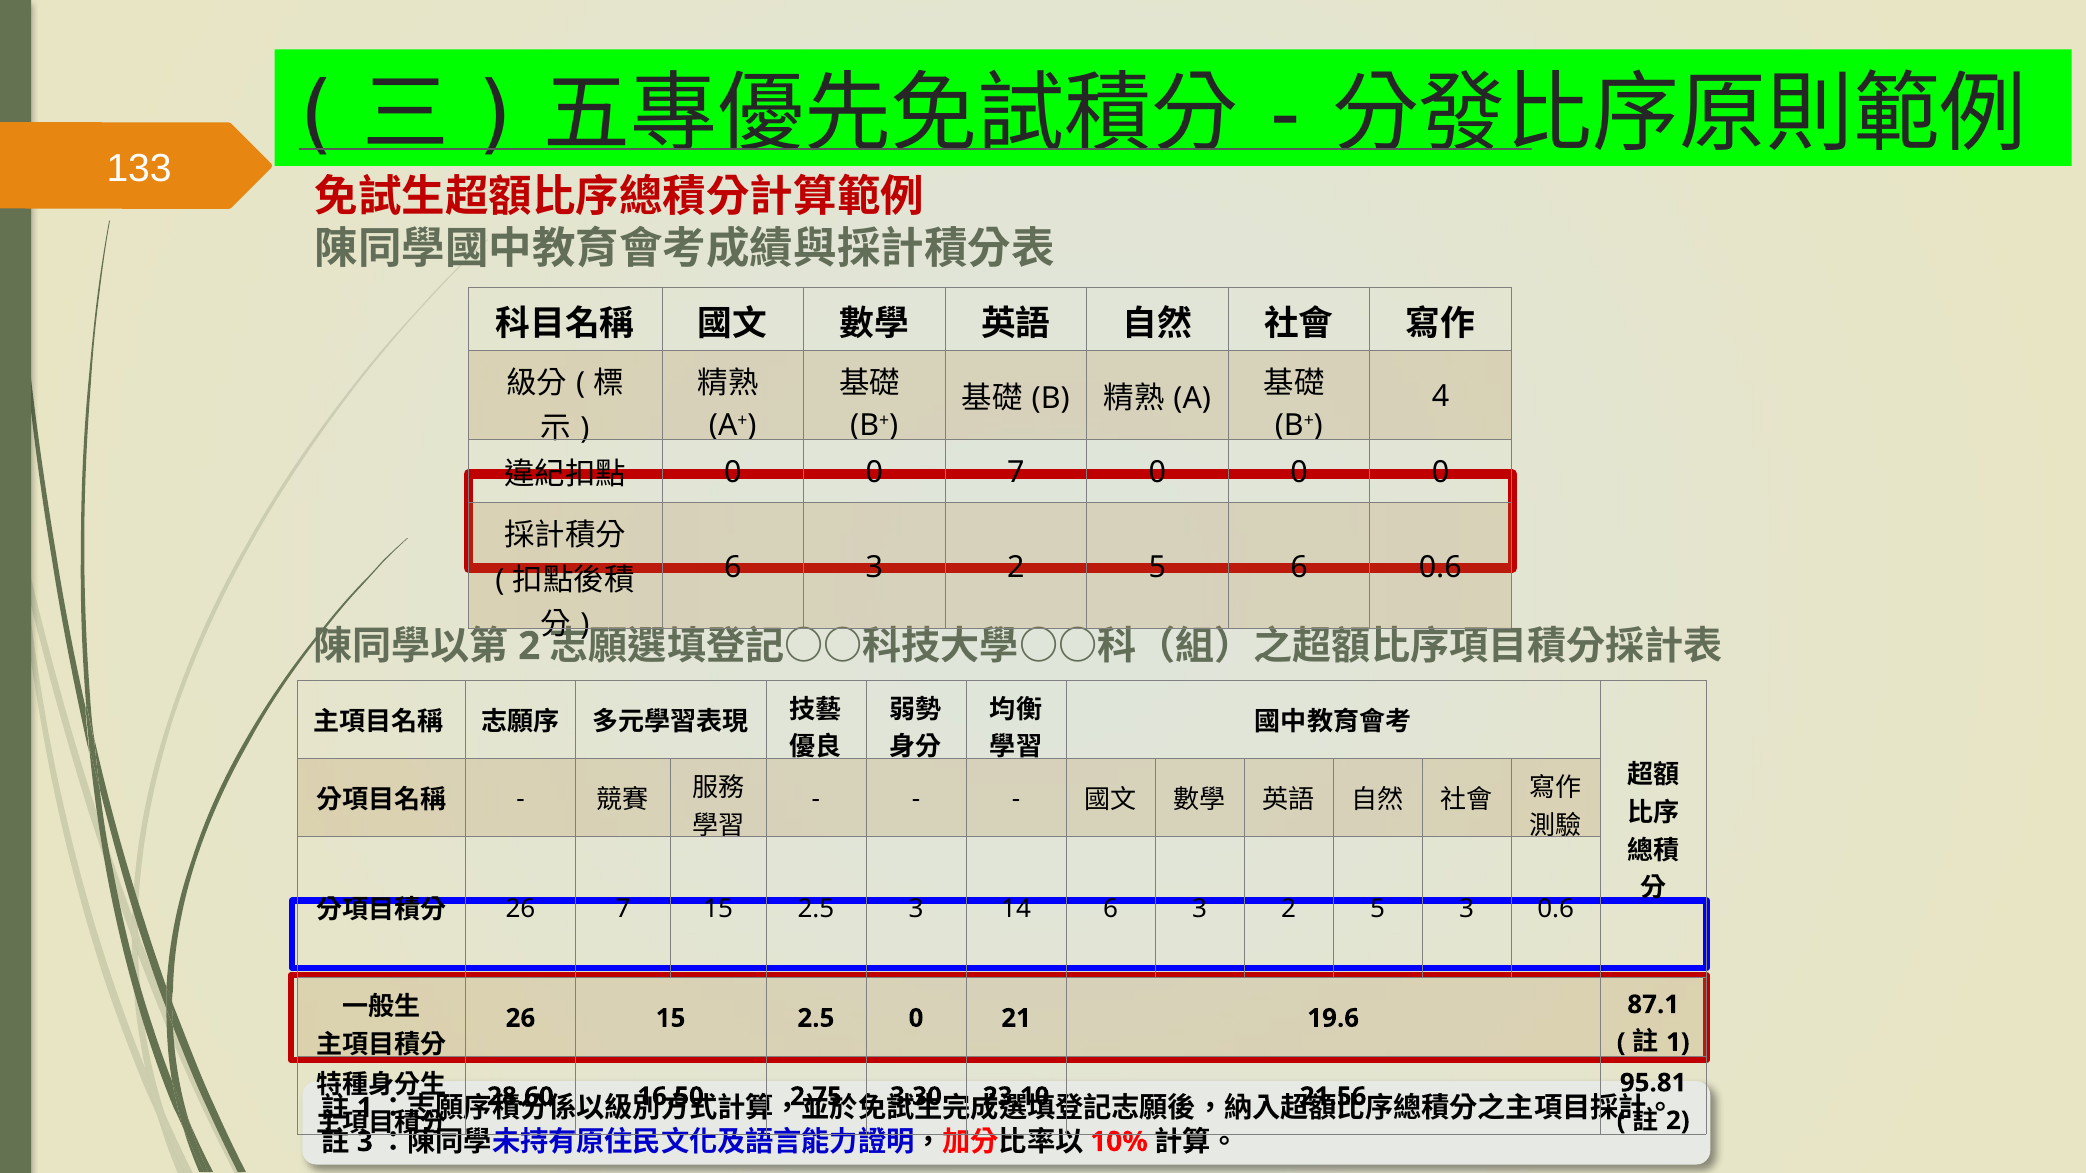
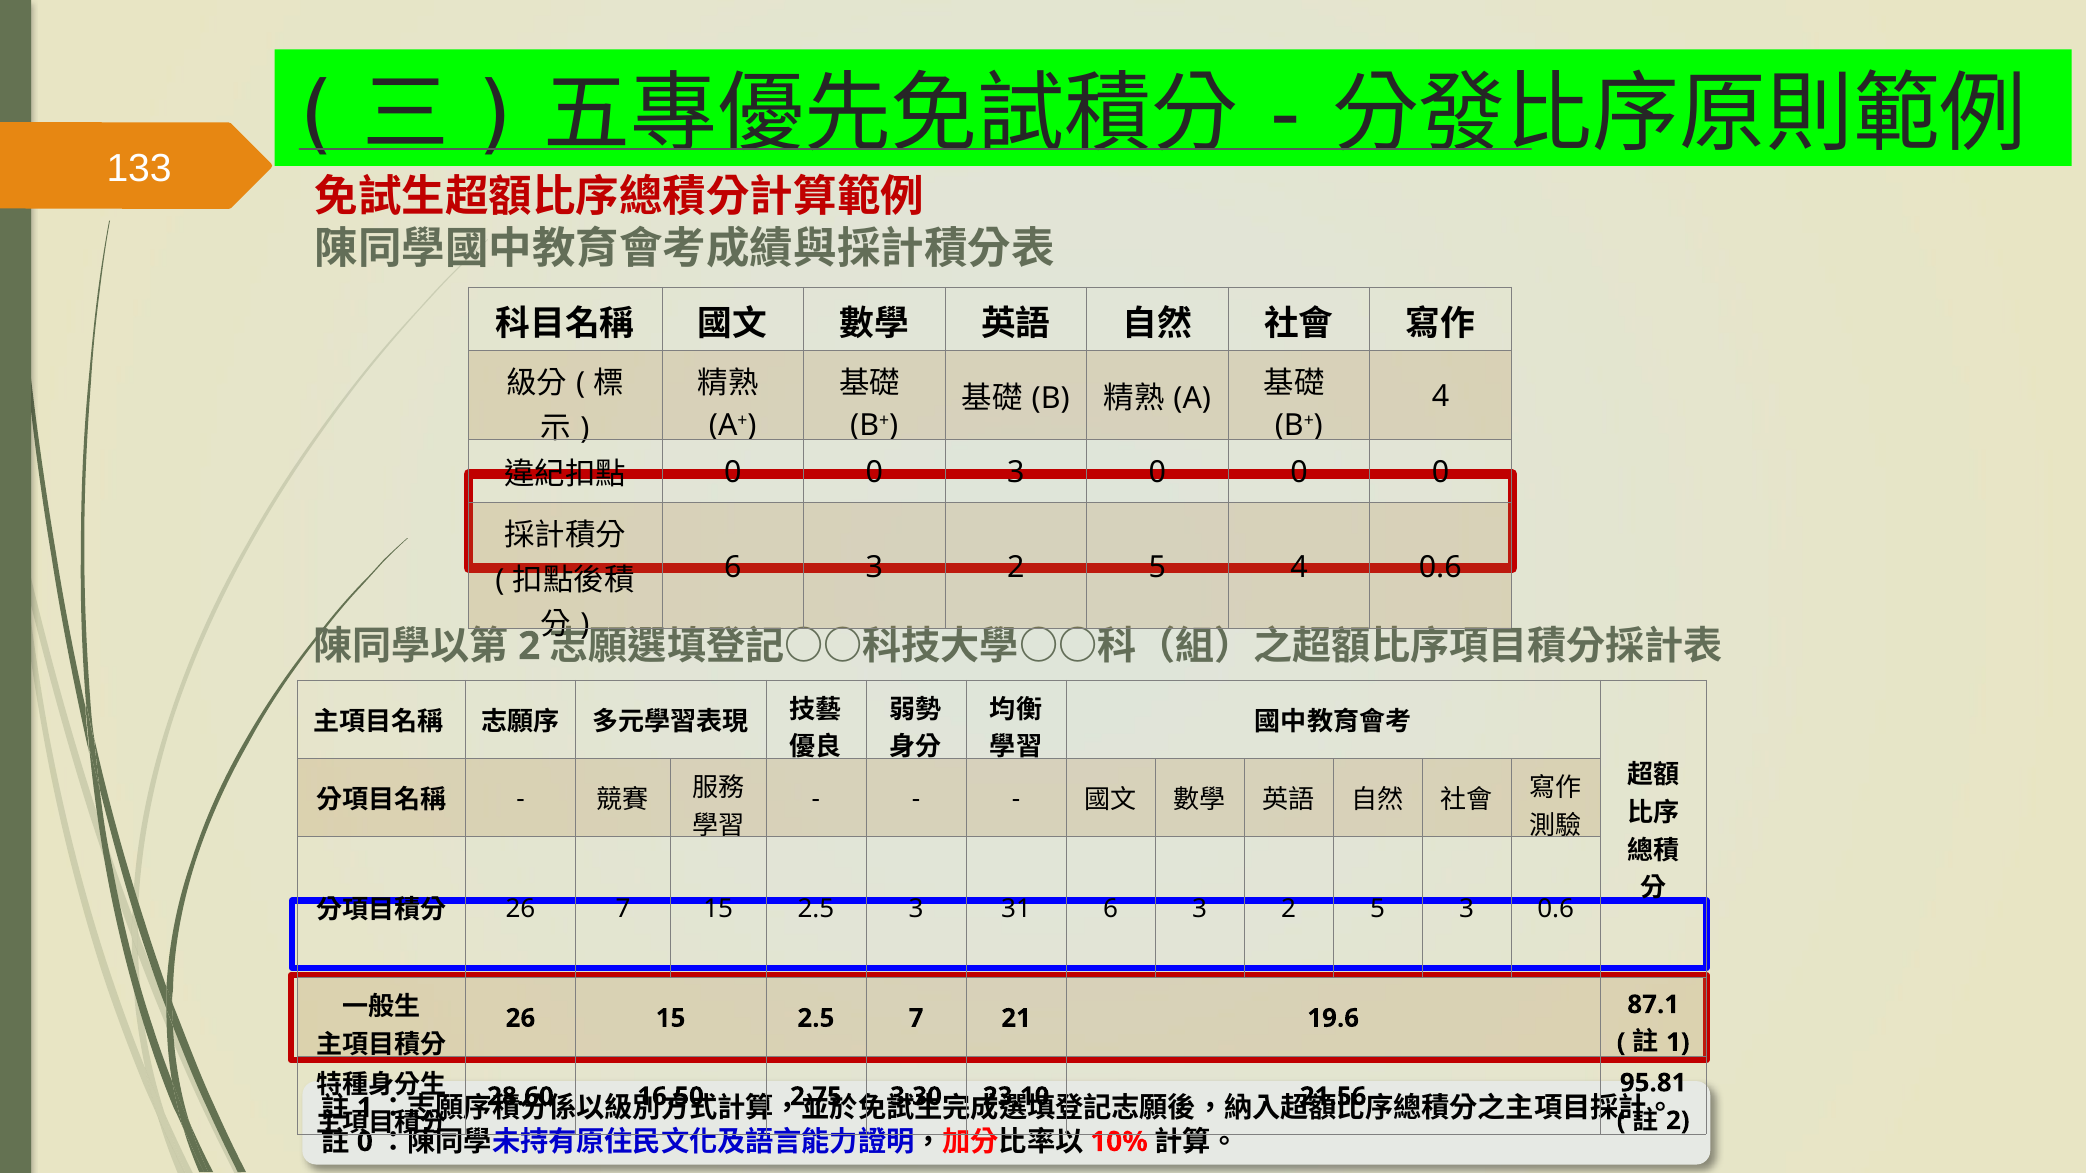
0 7: 7 -> 3 (1016, 473)
5 6: 6 -> 4 (1299, 567)
14: 14 -> 31 (1016, 909)
2.5 0: 0 -> 7 (916, 1018)
3: 3 -> 0 (365, 1142)
